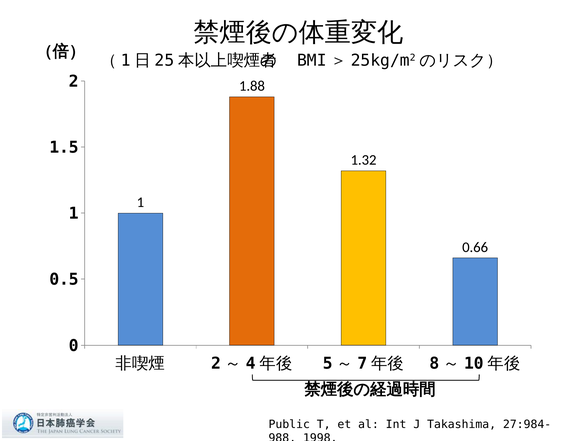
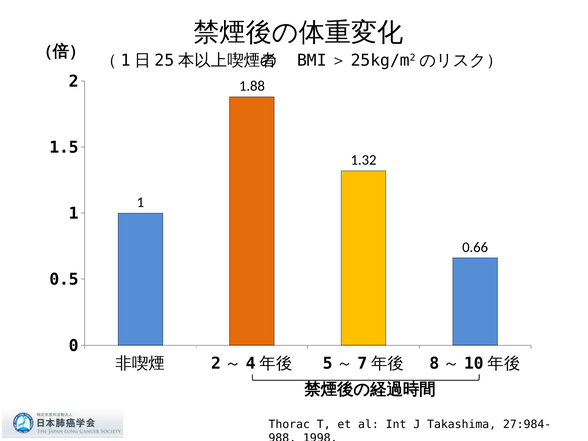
Public: Public -> Thorac (289, 424)
